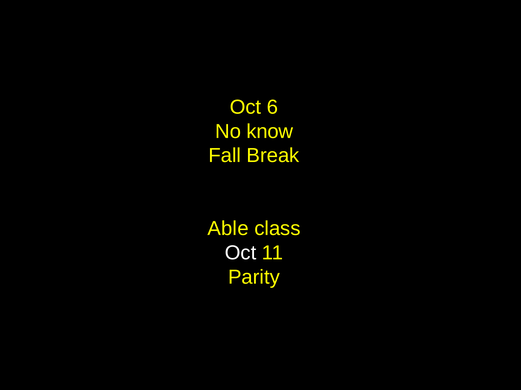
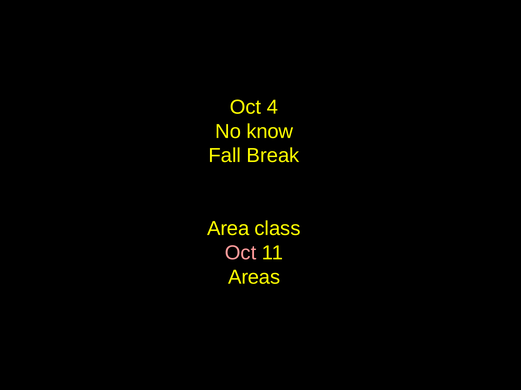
6: 6 -> 4 (273, 107)
Able: Able -> Area (228, 229)
Oct colour: white -> pink (241, 253)
Parity: Parity -> Areas (254, 278)
